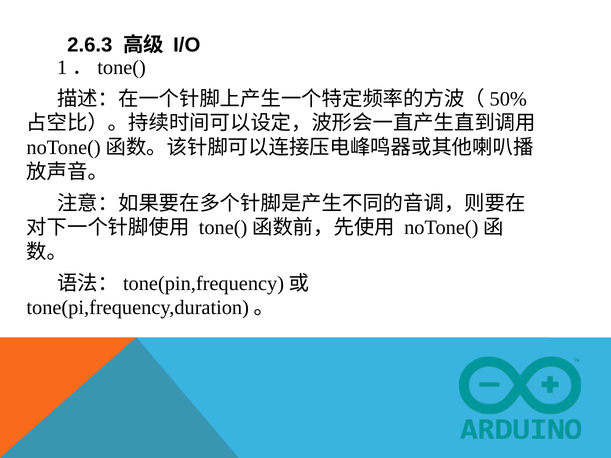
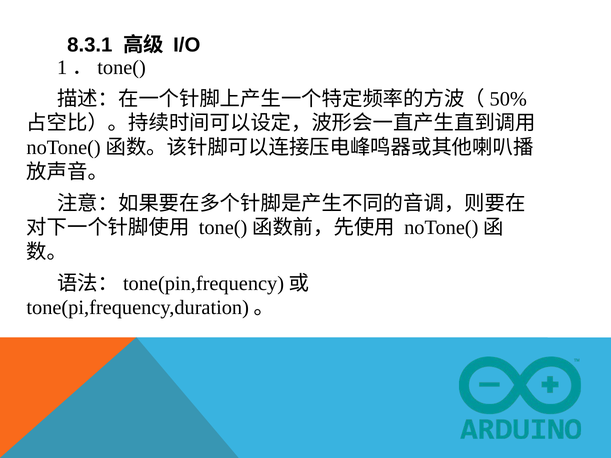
2.6.3: 2.6.3 -> 8.3.1 (90, 45)
